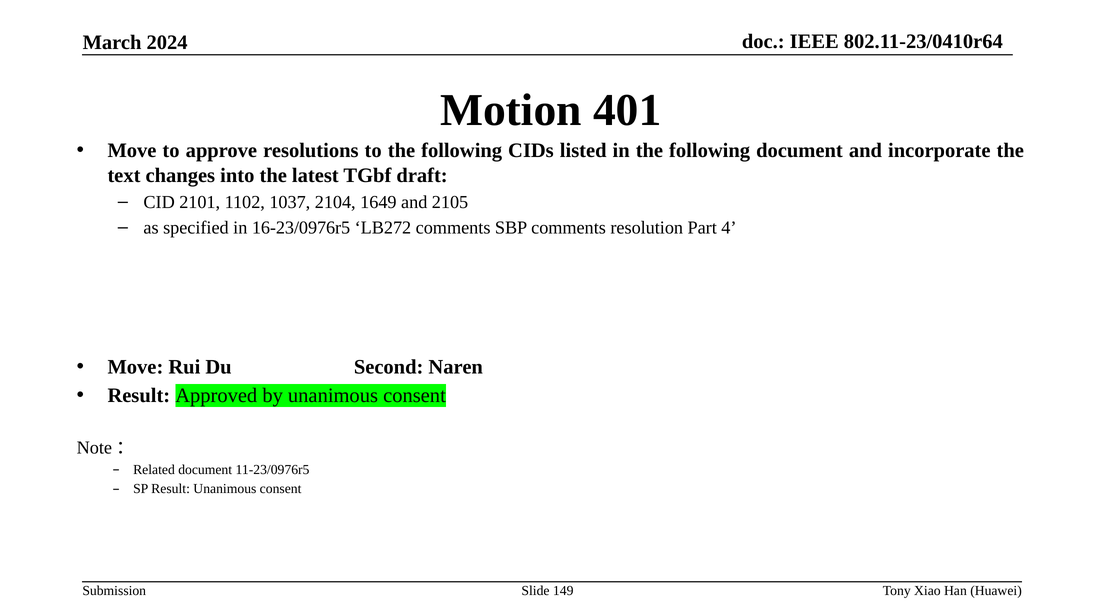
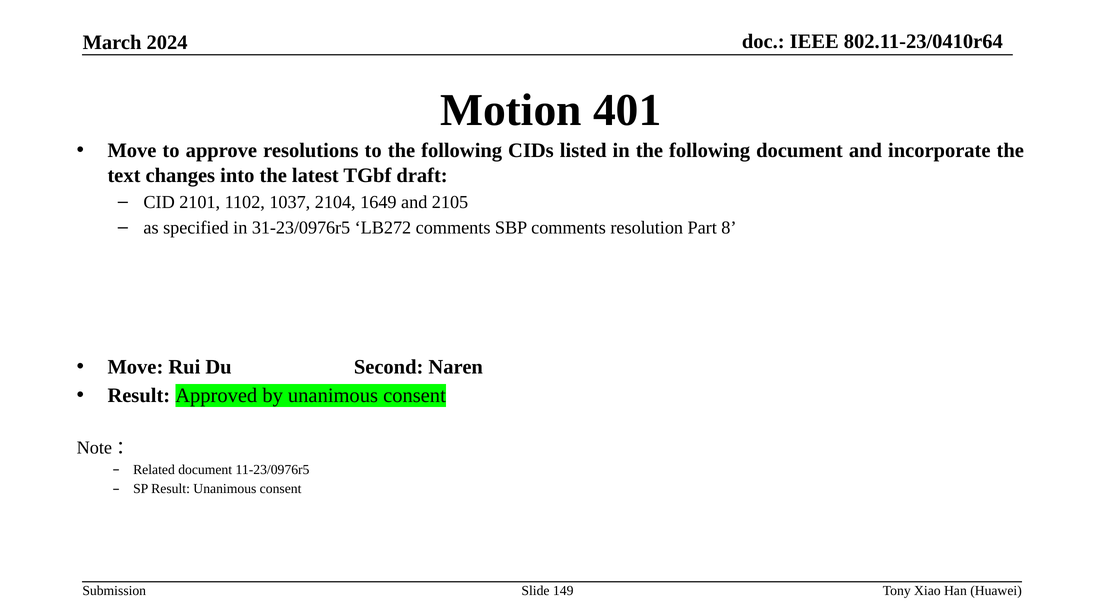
16-23/0976r5: 16-23/0976r5 -> 31-23/0976r5 (301, 228)
4: 4 -> 8 (729, 228)
